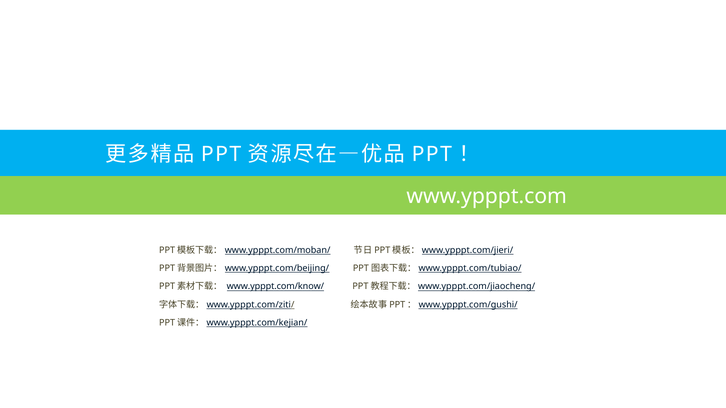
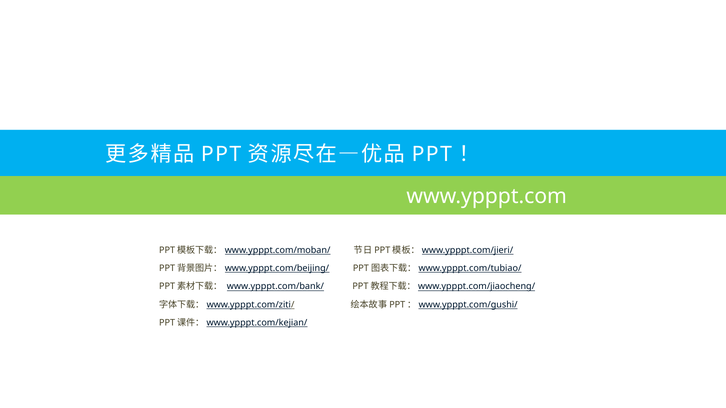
www.ypppt.com/know/: www.ypppt.com/know/ -> www.ypppt.com/bank/ (275, 287)
